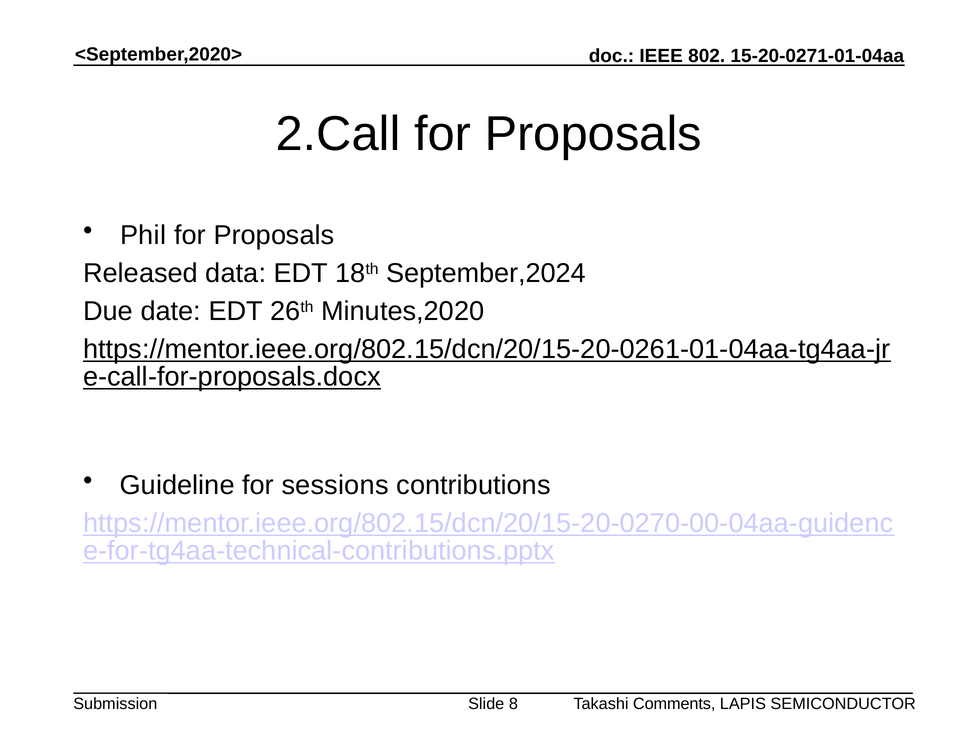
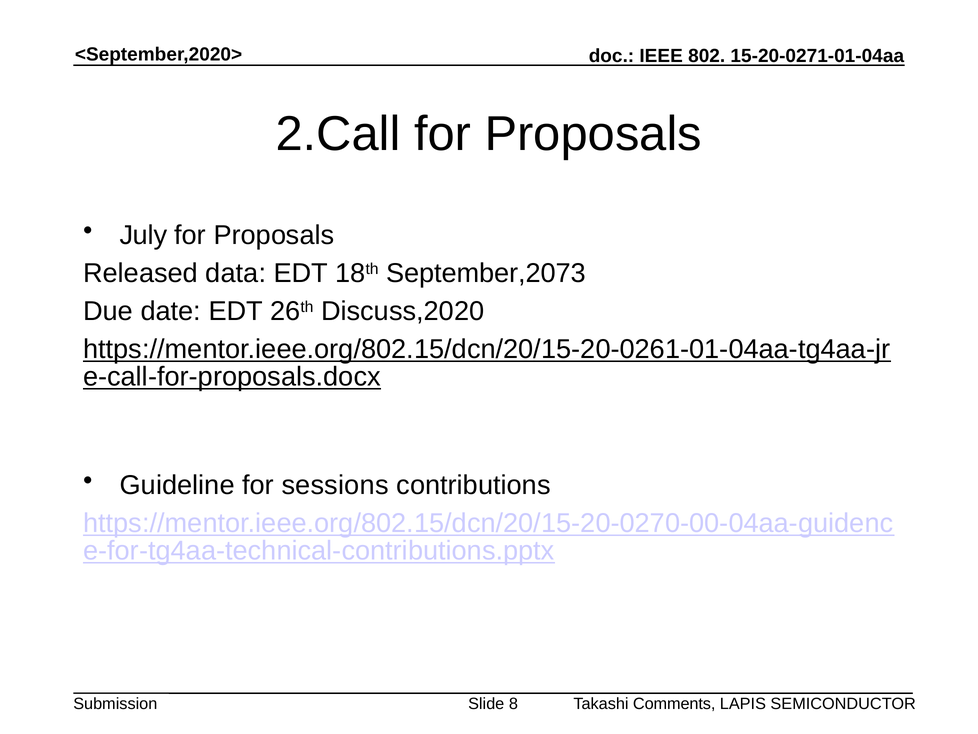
Phil: Phil -> July (143, 235)
September,2024: September,2024 -> September,2073 (486, 273)
Minutes,2020: Minutes,2020 -> Discuss,2020 (403, 311)
